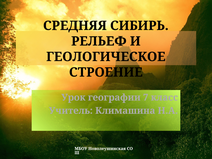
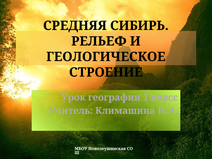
7: 7 -> 1 (146, 97)
